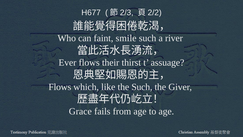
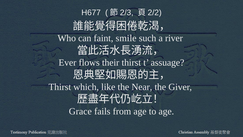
Flows: Flows -> Thirst (60, 87)
the Such: Such -> Near (142, 87)
